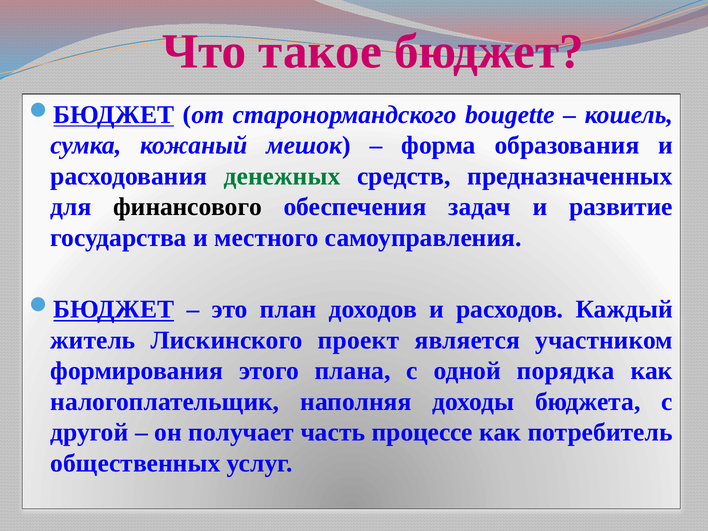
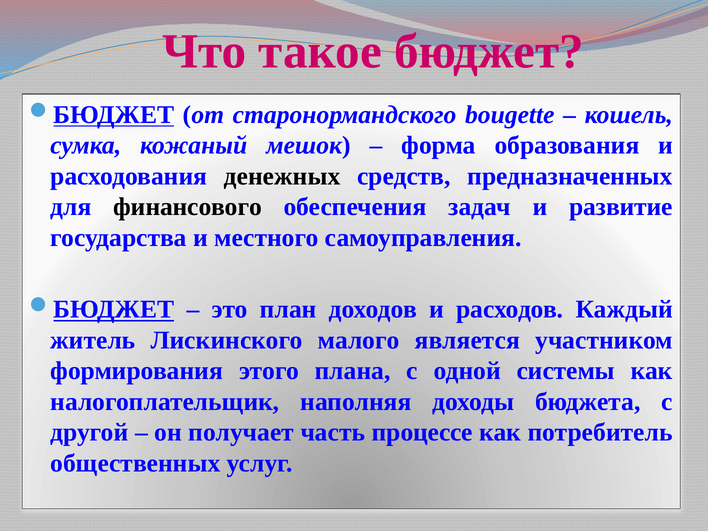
денежных colour: green -> black (282, 176)
проект: проект -> малого (359, 340)
порядка: порядка -> системы (566, 371)
